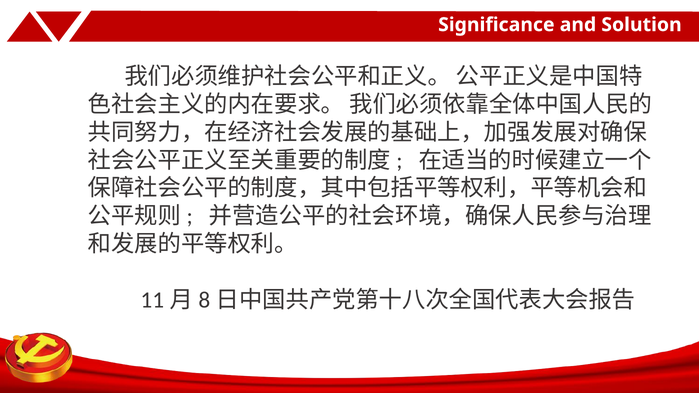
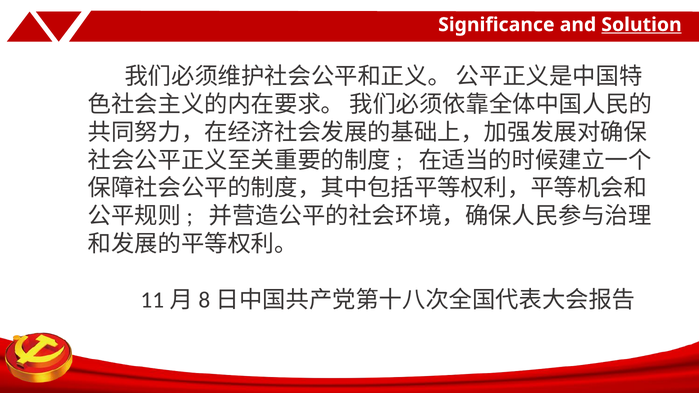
Solution underline: none -> present (642, 25)
